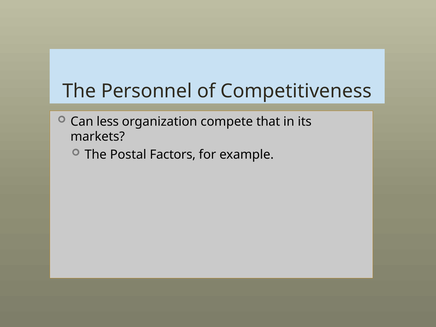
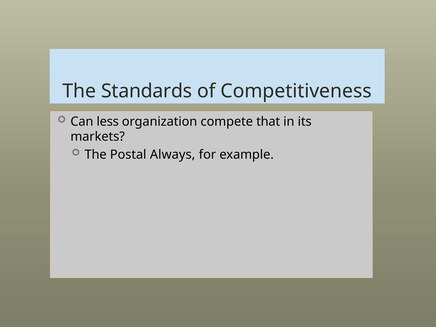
Personnel: Personnel -> Standards (147, 91)
Factors: Factors -> Always (173, 155)
